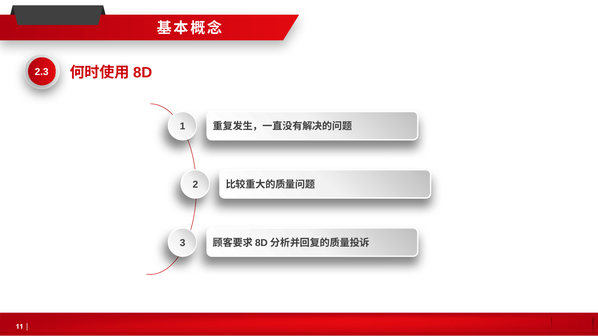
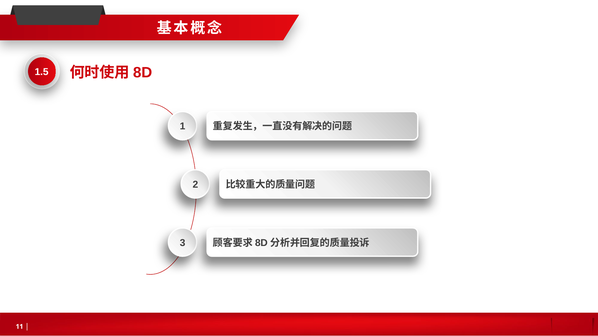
2.3: 2.3 -> 1.5 (42, 72)
